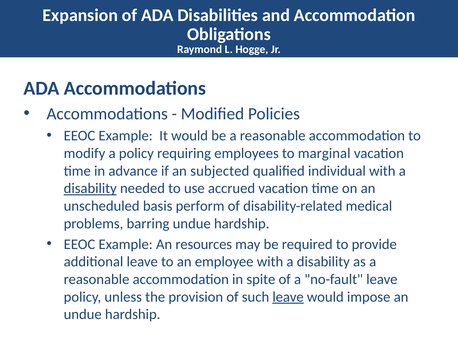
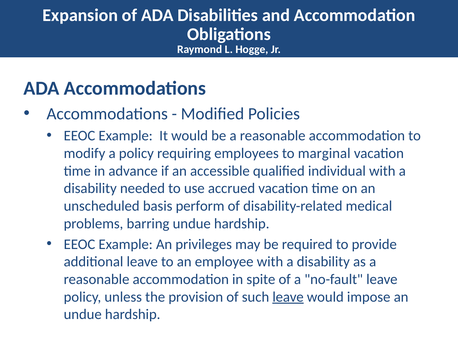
subjected: subjected -> accessible (220, 171)
disability underline: present -> none (90, 188)
resources: resources -> privileges (204, 244)
